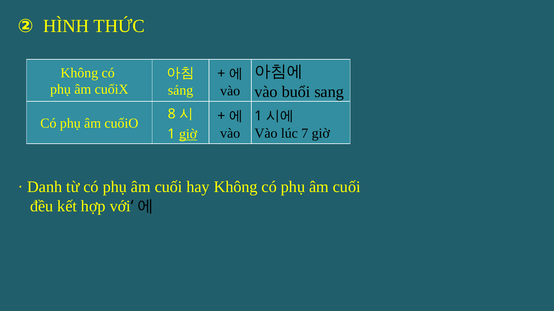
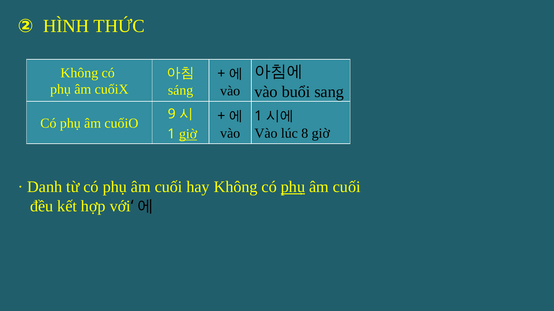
8: 8 -> 9 (172, 114)
7: 7 -> 8 (305, 134)
phụ underline: none -> present (293, 187)
